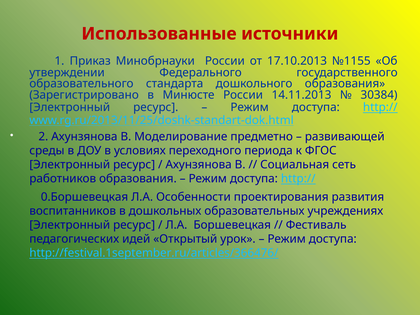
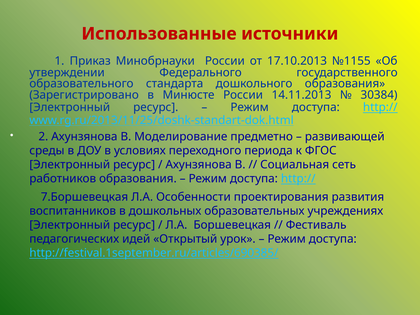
0.Боршевецкая: 0.Боршевецкая -> 7.Боршевецкая (84, 197)
http://festival.1september.ru/articles/366476/: http://festival.1september.ru/articles/366476/ -> http://festival.1september.ru/articles/690385/ (154, 253)
